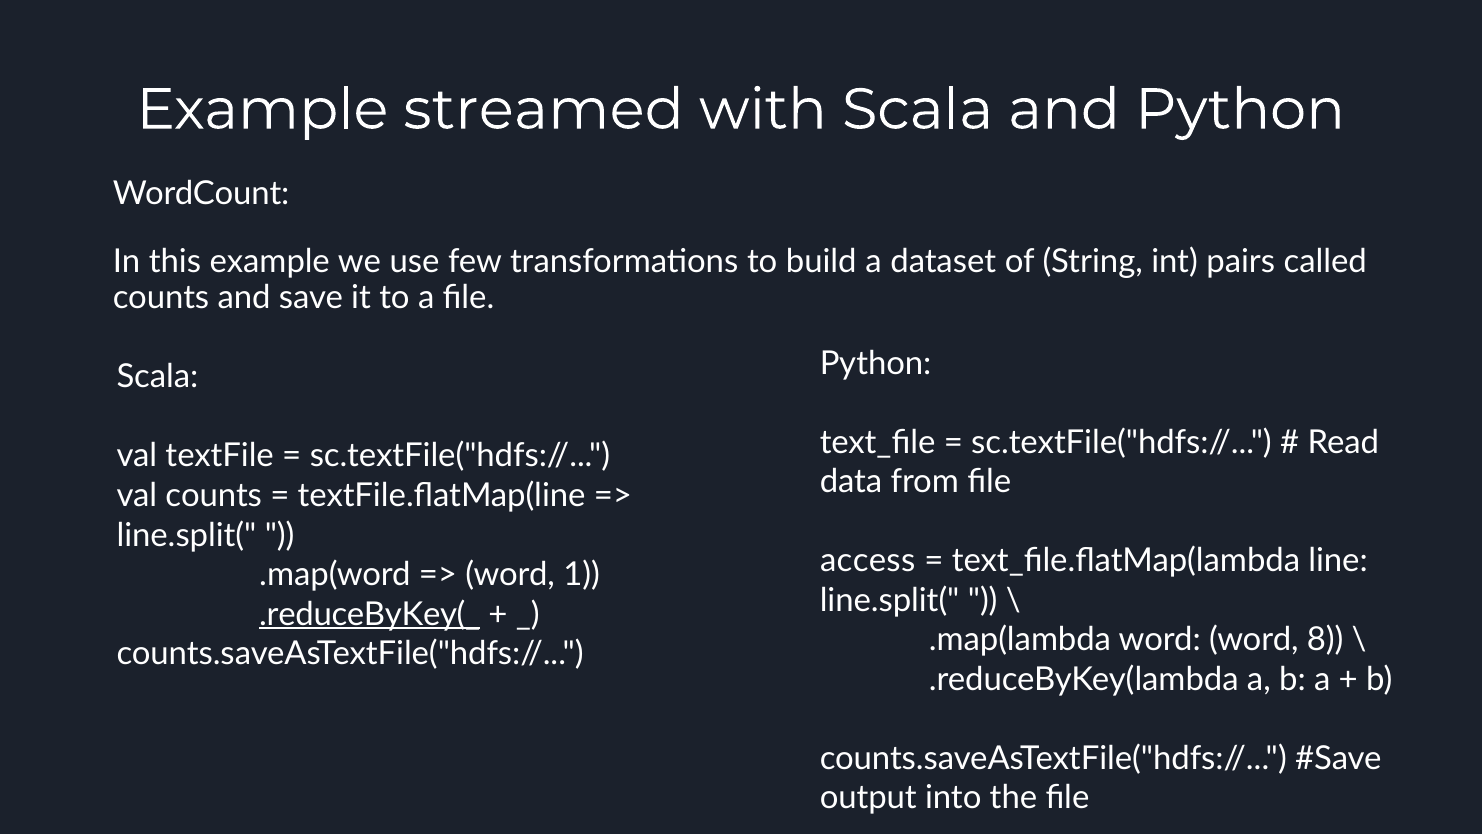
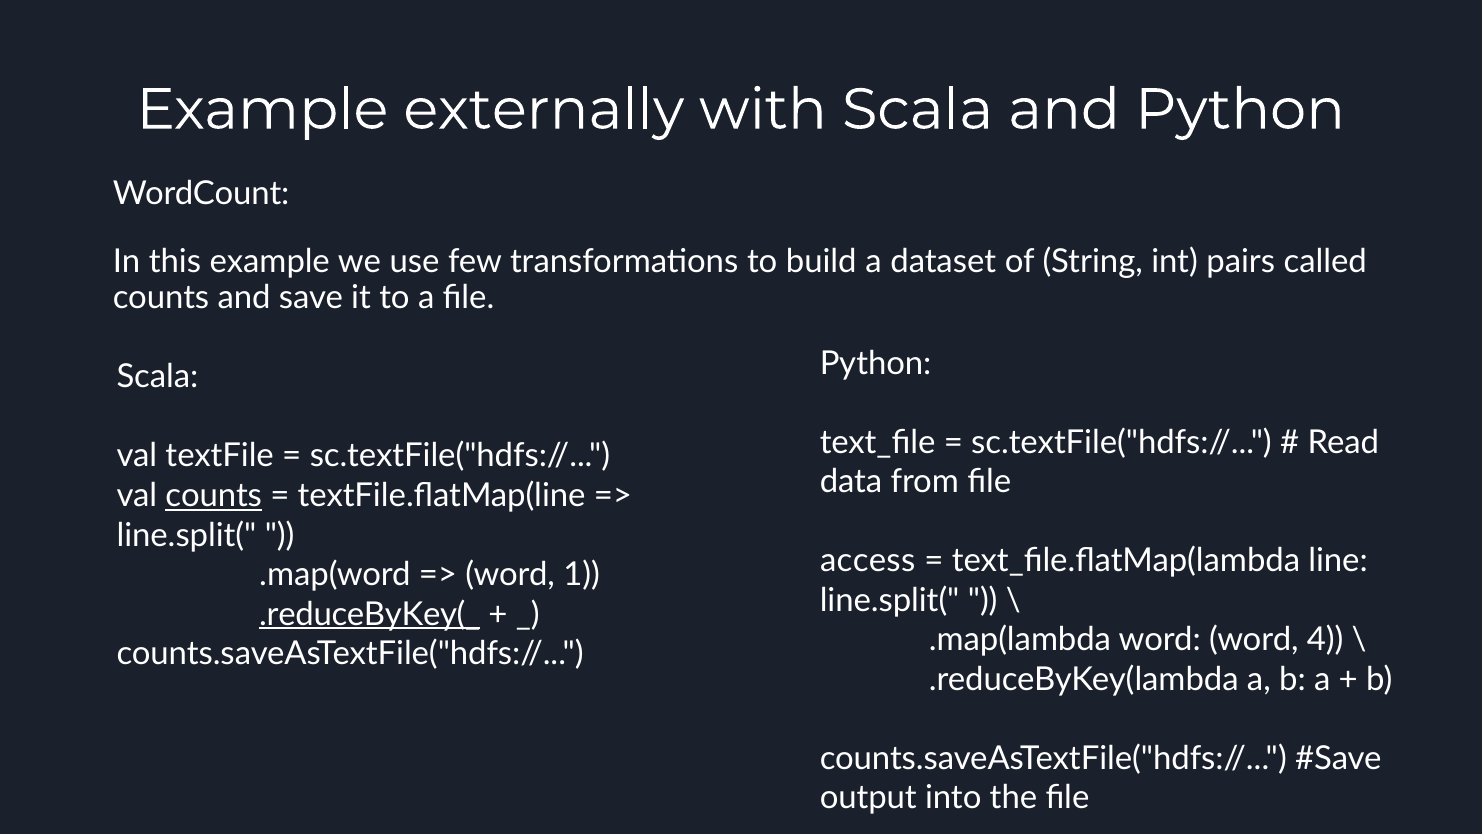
streamed: streamed -> externally (544, 110)
counts underline: none -> present (214, 495)
8: 8 -> 4 (1325, 640)
